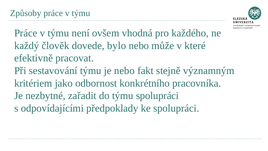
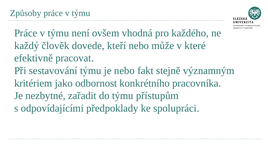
bylo: bylo -> kteří (117, 46)
týmu spolupráci: spolupráci -> přístupům (157, 96)
